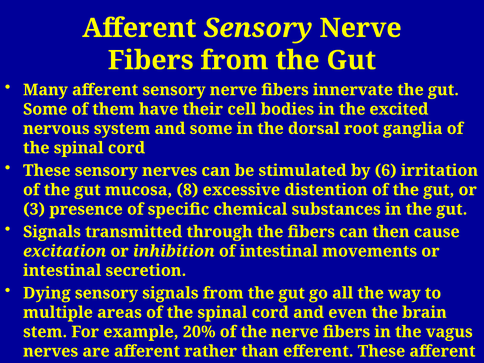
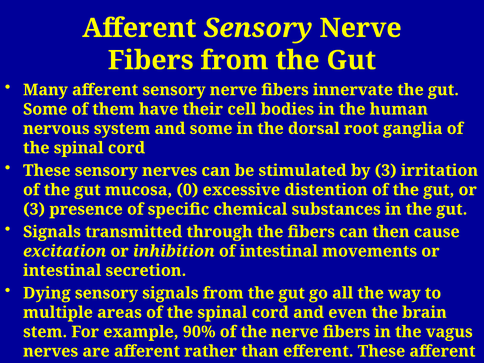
excited: excited -> human (399, 109)
by 6: 6 -> 3 (386, 171)
8: 8 -> 0 (187, 190)
20%: 20% -> 90% (199, 332)
